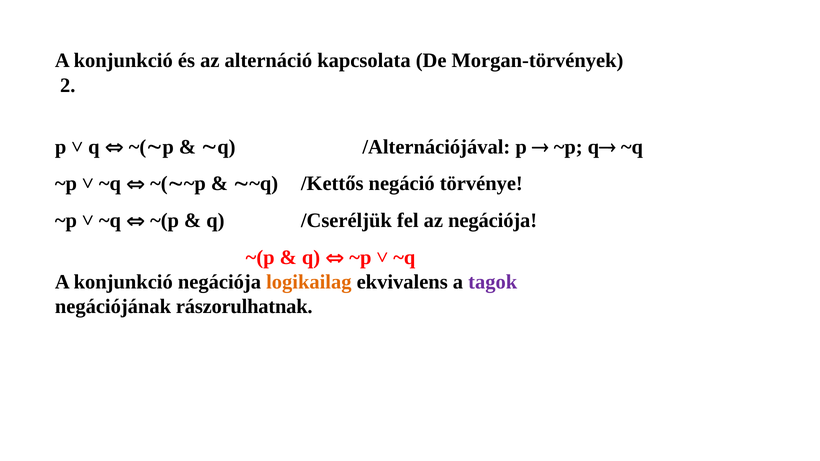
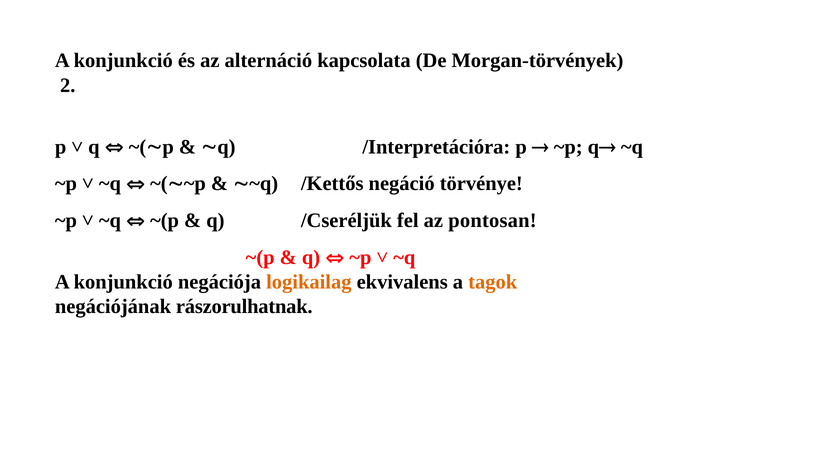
/Alternációjával: /Alternációjával -> /Interpretációra (436, 147)
az negációja: negációja -> pontosan (492, 221)
tagok colour: purple -> orange (493, 282)
